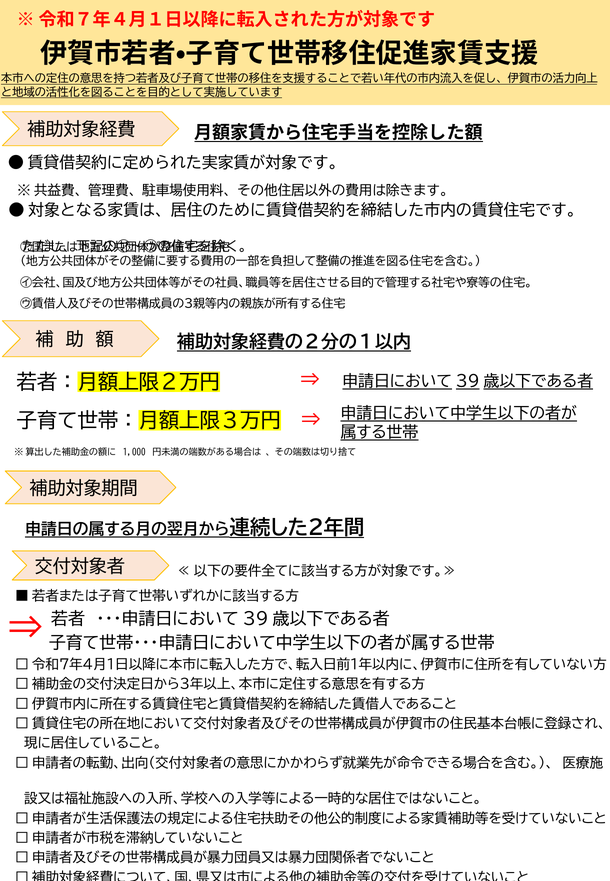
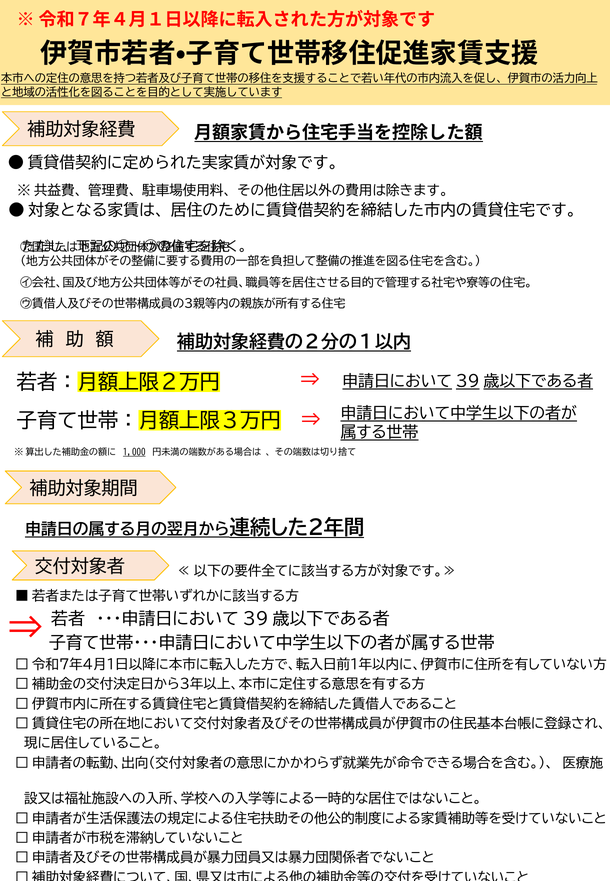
1,000 underline: none -> present (134, 452)
